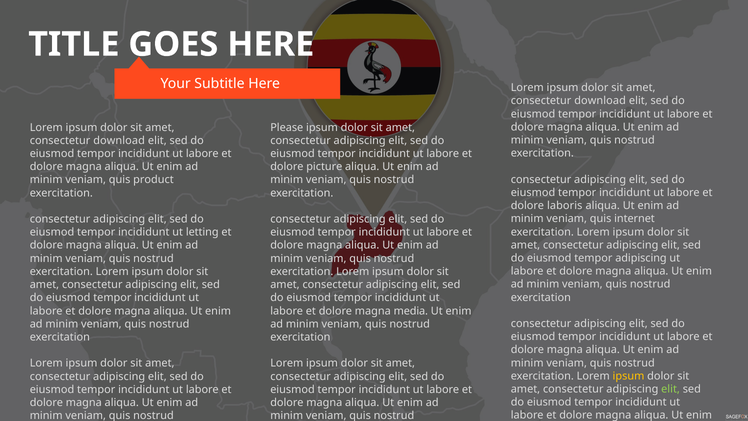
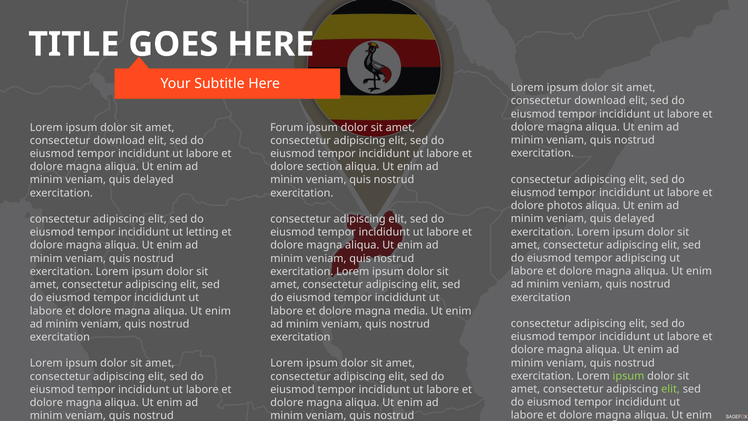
Please: Please -> Forum (287, 127)
picture: picture -> section (324, 167)
product: product -> delayed (153, 180)
laboris: laboris -> photos (565, 206)
internet: internet -> delayed (634, 219)
ipsum colour: yellow -> light green (628, 376)
